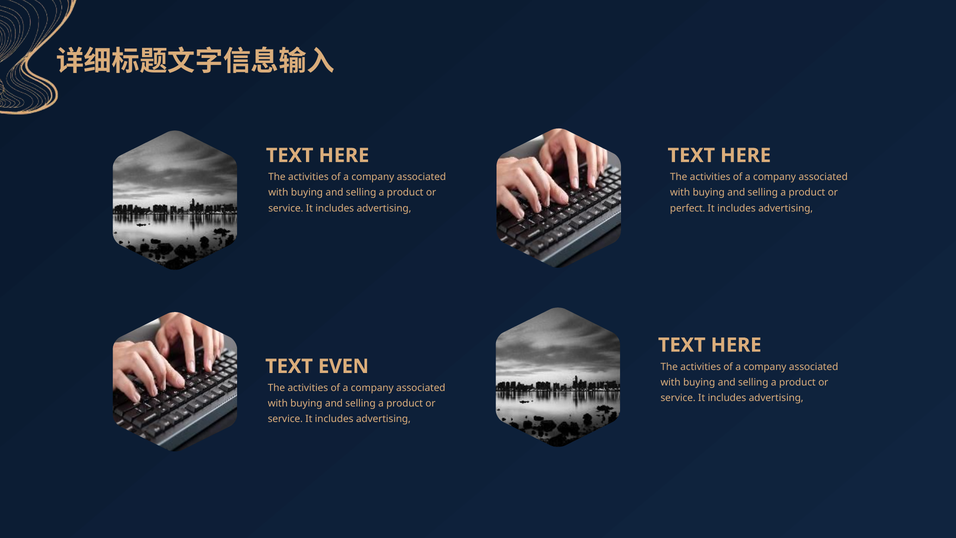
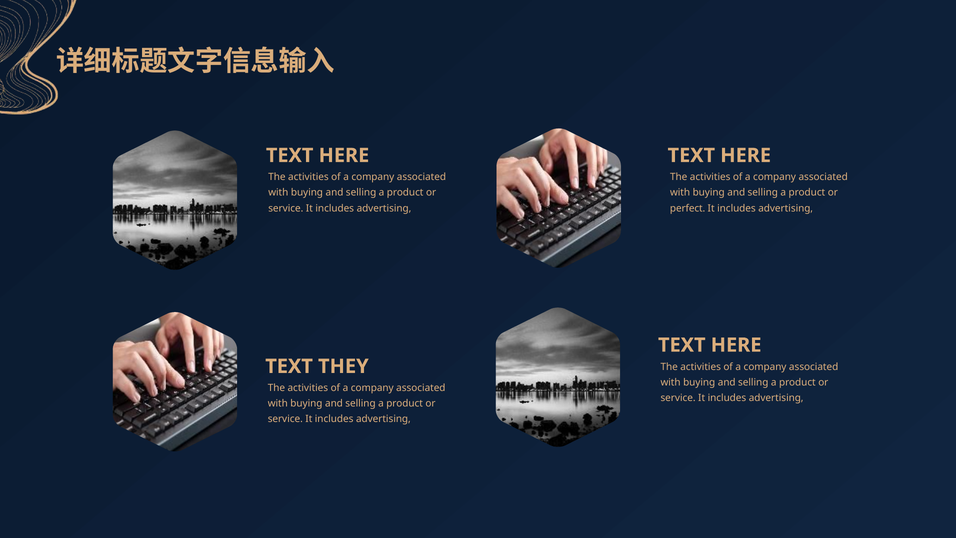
EVEN: EVEN -> THEY (343, 366)
